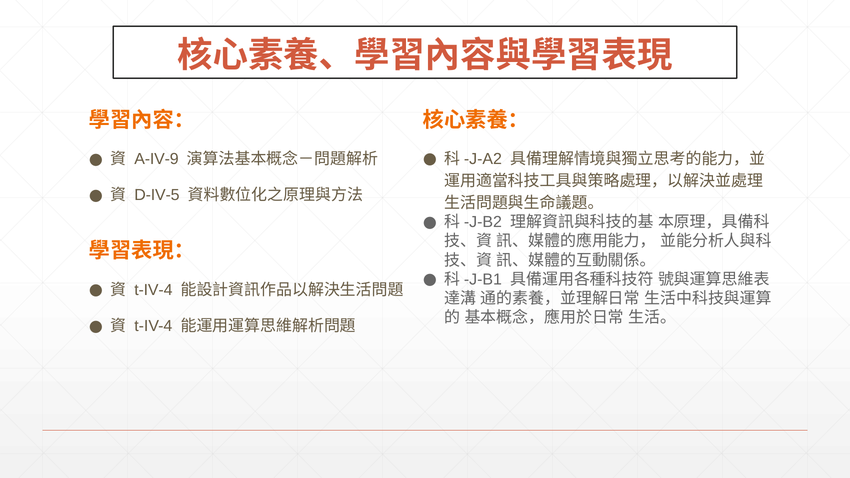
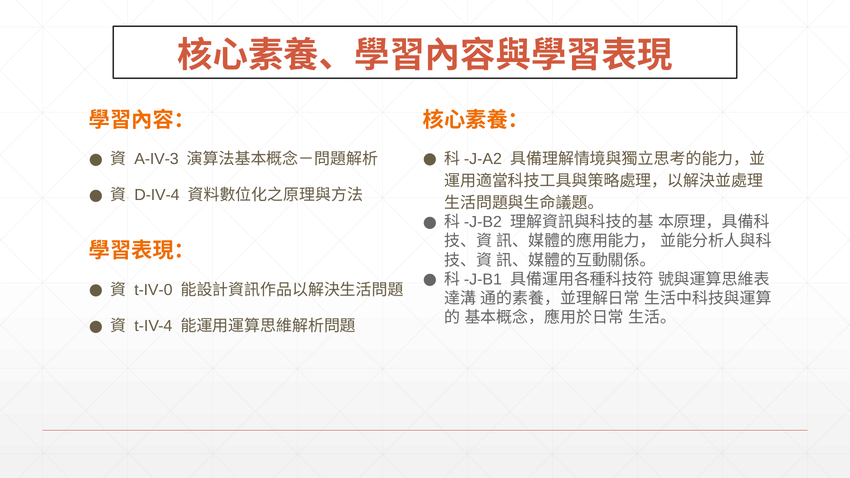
A-IV-9: A-IV-9 -> A-IV-3 (156, 159)
D-IV-5: D-IV-5 -> D-IV-4 (157, 195)
t-IV-4: t-IV-4 -> t-IV-0 (153, 290)
